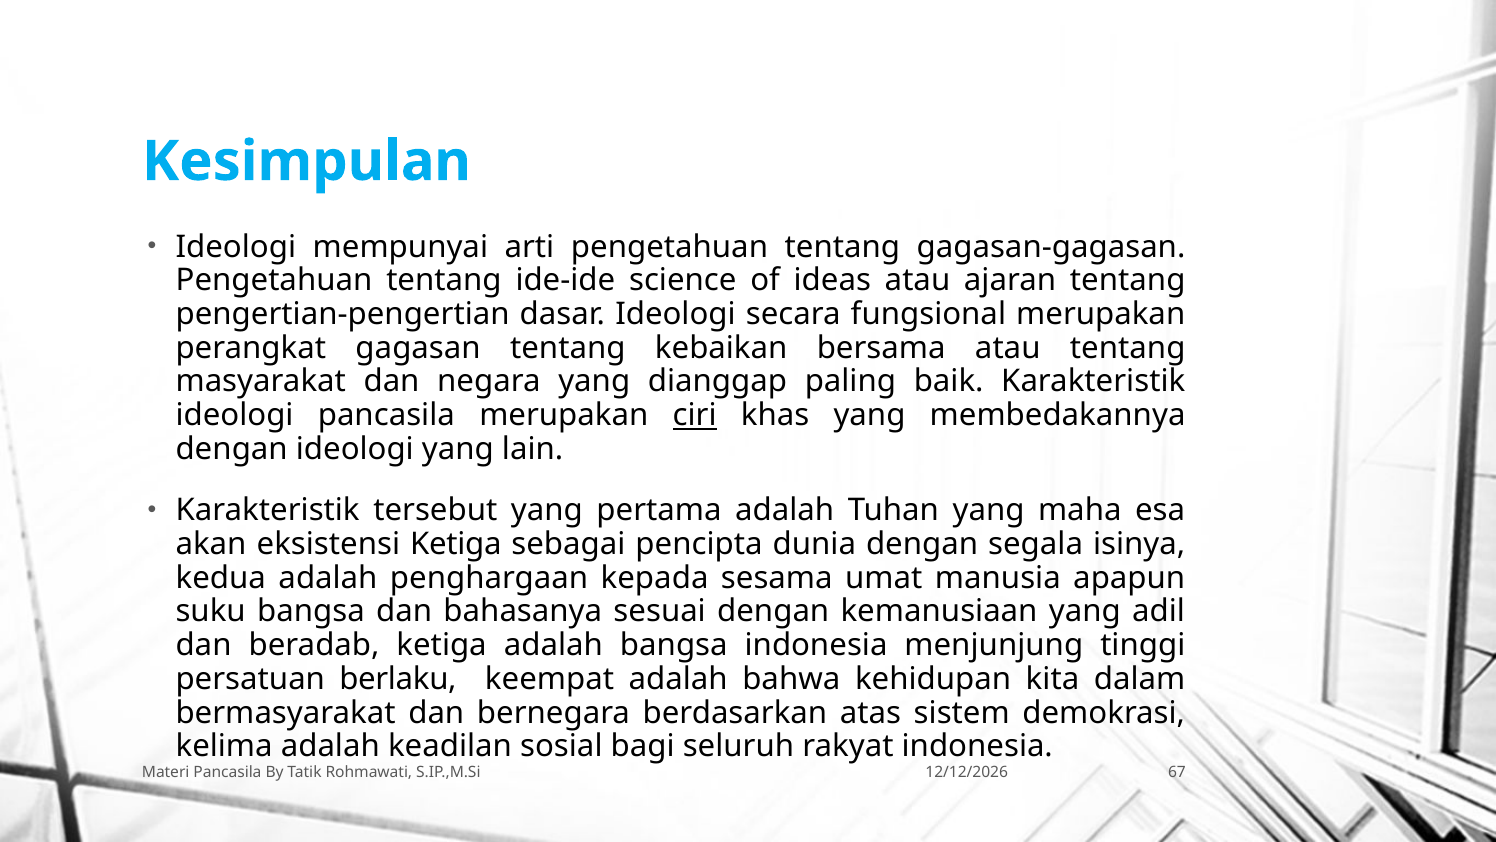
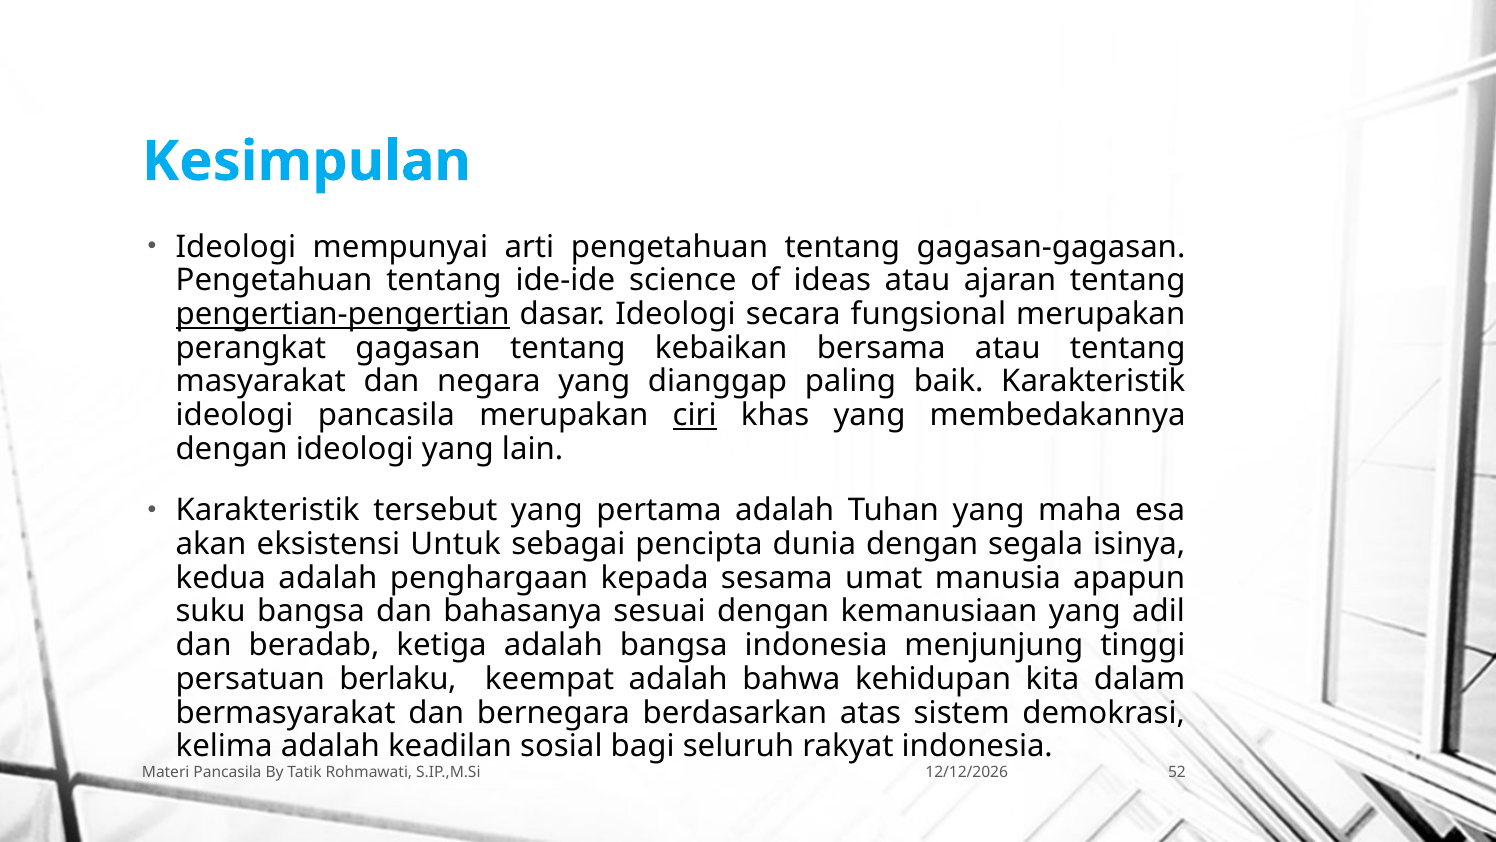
pengertian-pengertian underline: none -> present (343, 314)
eksistensi Ketiga: Ketiga -> Untuk (456, 544)
67: 67 -> 52 (1177, 772)
